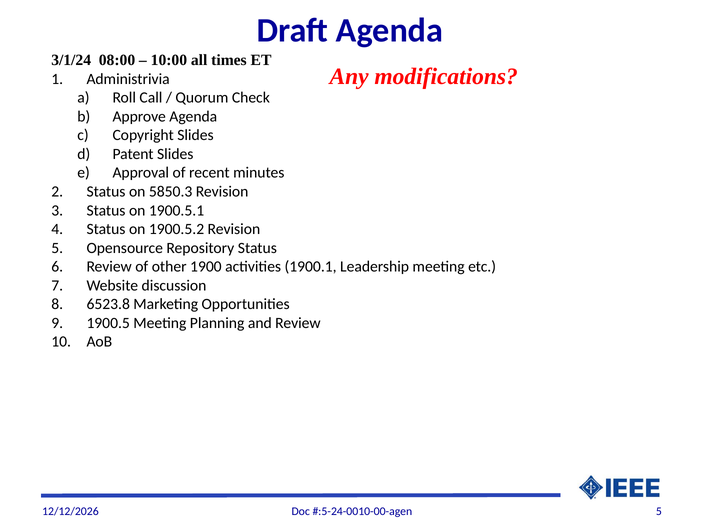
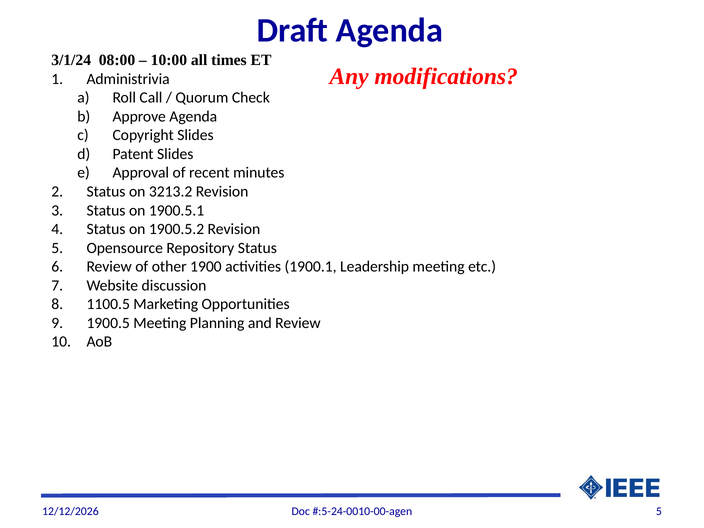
5850.3: 5850.3 -> 3213.2 (171, 192)
6523.8: 6523.8 -> 1100.5 (108, 304)
